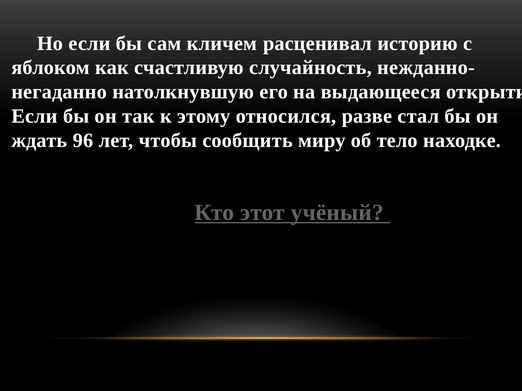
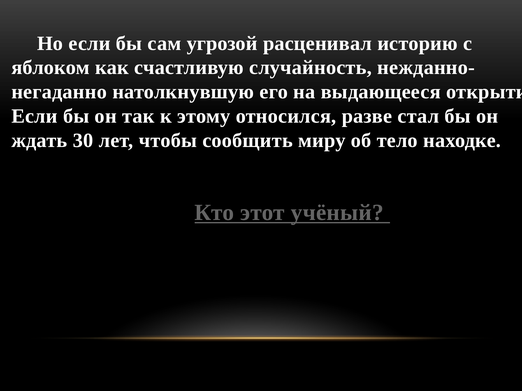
кличем: кличем -> угрозой (222, 43)
96: 96 -> 30 (83, 141)
